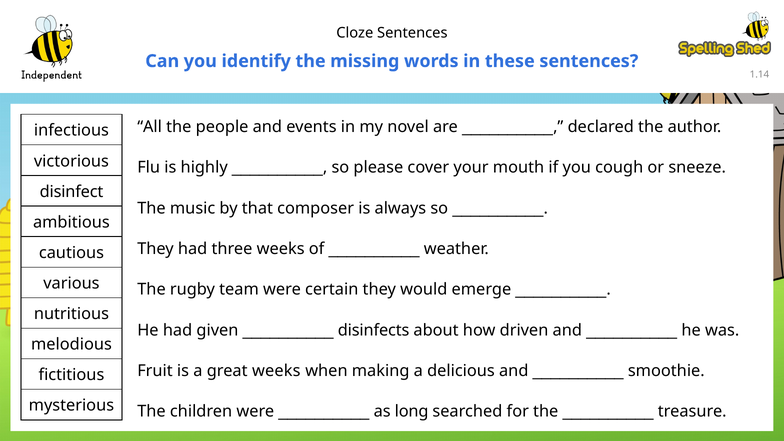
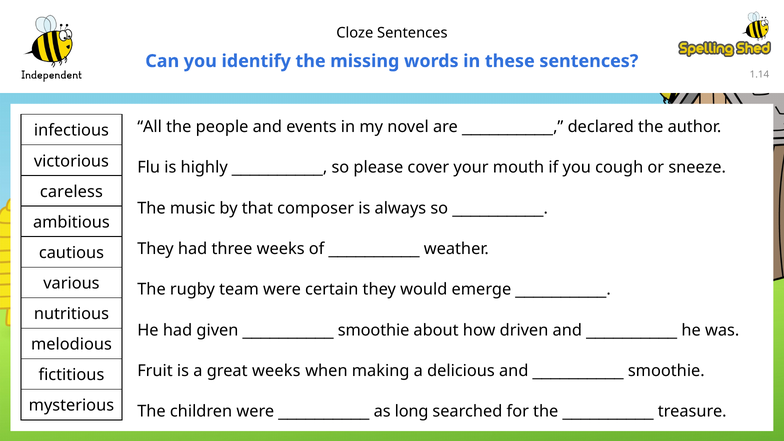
disinfect: disinfect -> careless (71, 192)
disinfects: disinfects -> smoothie (374, 330)
